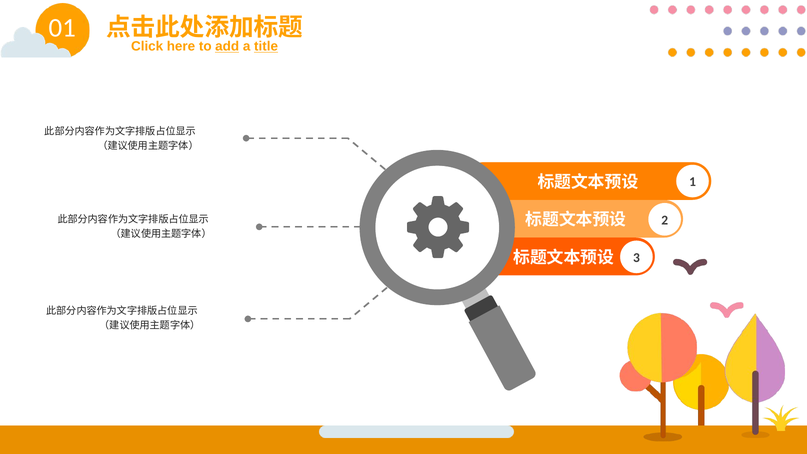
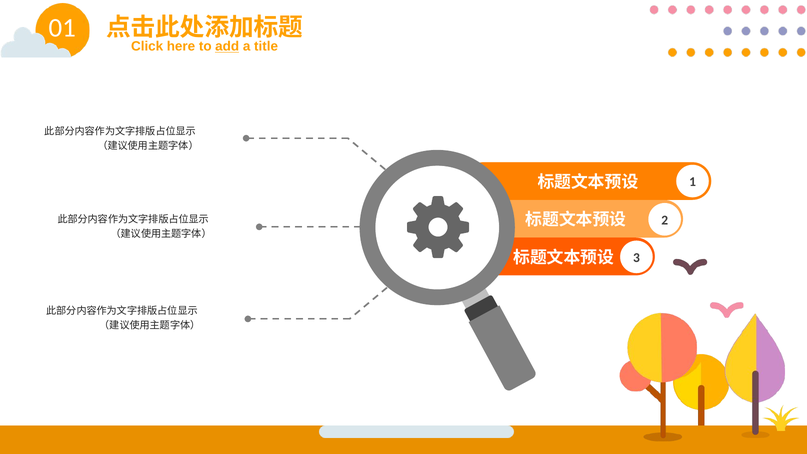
title underline: present -> none (266, 46)
